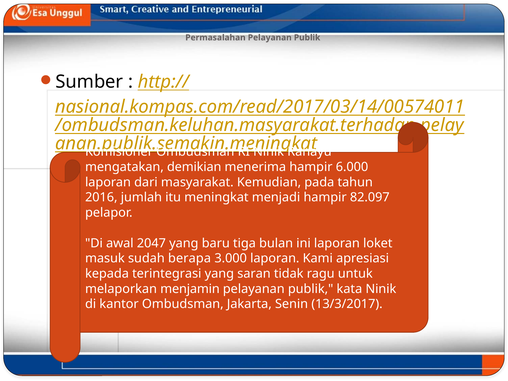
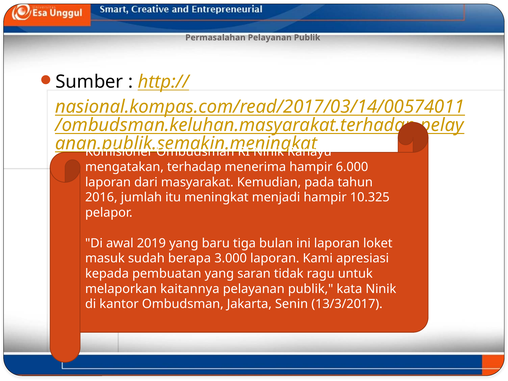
demikian: demikian -> terhadap (194, 167)
82.097: 82.097 -> 10.325 (370, 197)
2047: 2047 -> 2019 (151, 243)
terintegrasi: terintegrasi -> pembuatan (167, 274)
menjamin: menjamin -> kaitannya (190, 289)
